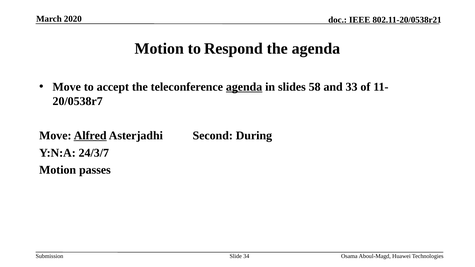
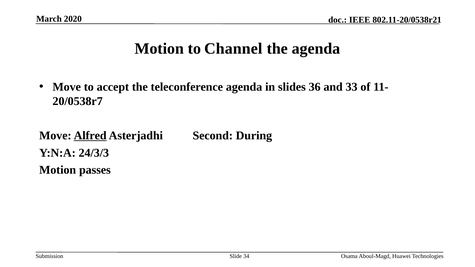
Respond: Respond -> Channel (233, 49)
agenda underline: present -> none (244, 87)
58: 58 -> 36 (315, 87)
24/3/7: 24/3/7 -> 24/3/3 (94, 153)
